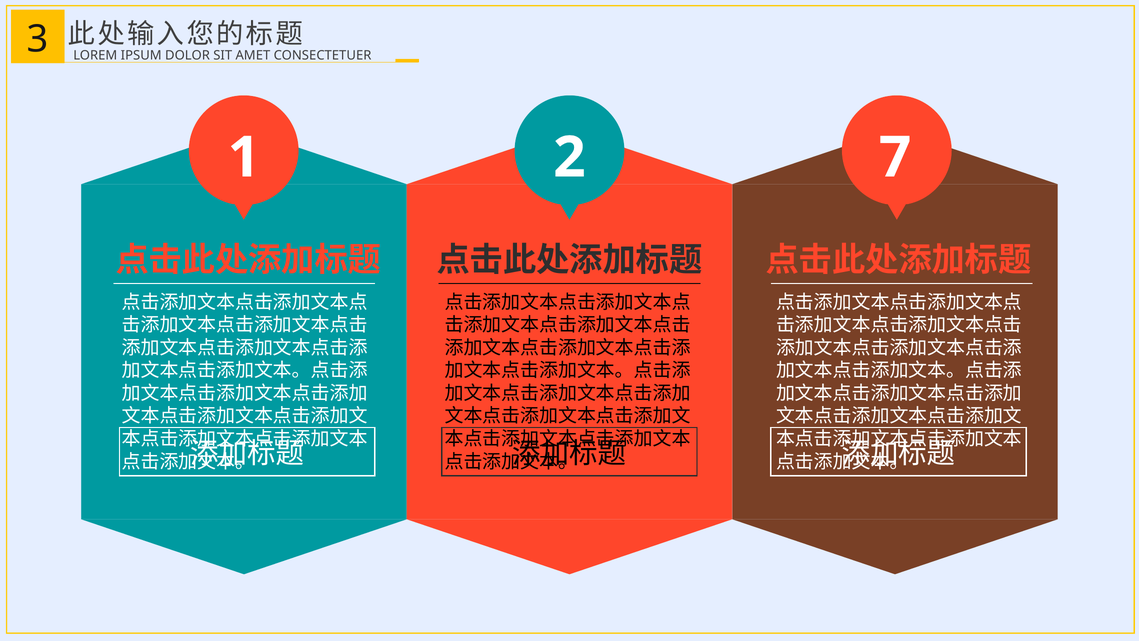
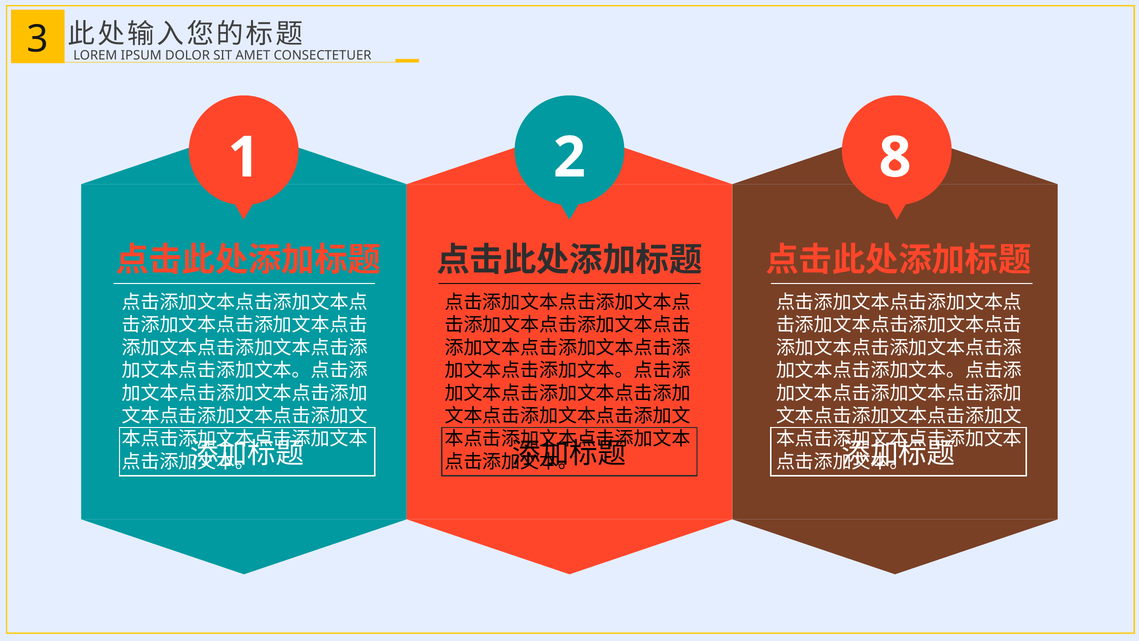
7: 7 -> 8 (895, 158)
